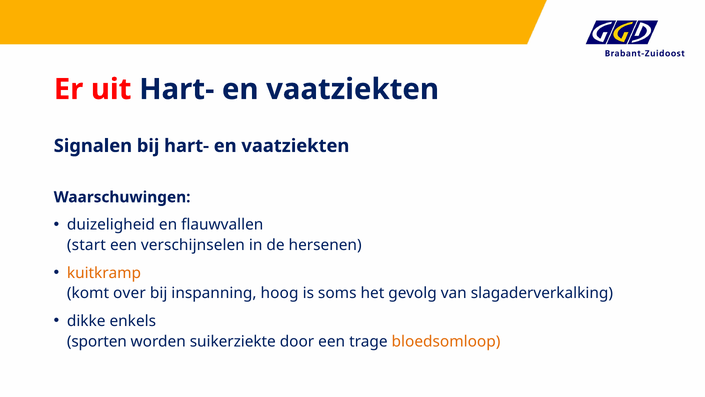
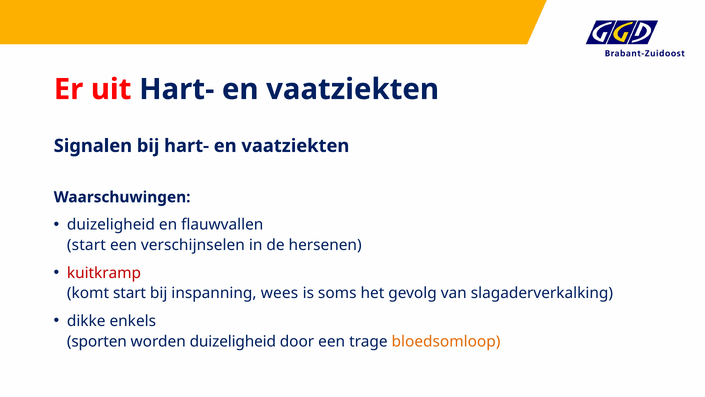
kuitkramp colour: orange -> red (104, 273)
komt over: over -> start (130, 293)
hoog: hoog -> wees (280, 293)
worden suikerziekte: suikerziekte -> duizeligheid (233, 341)
